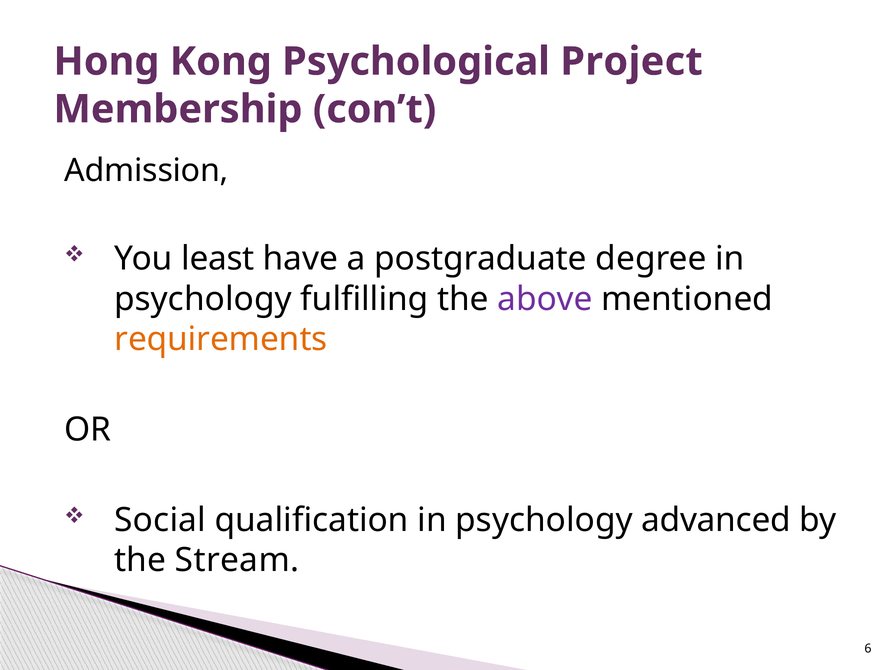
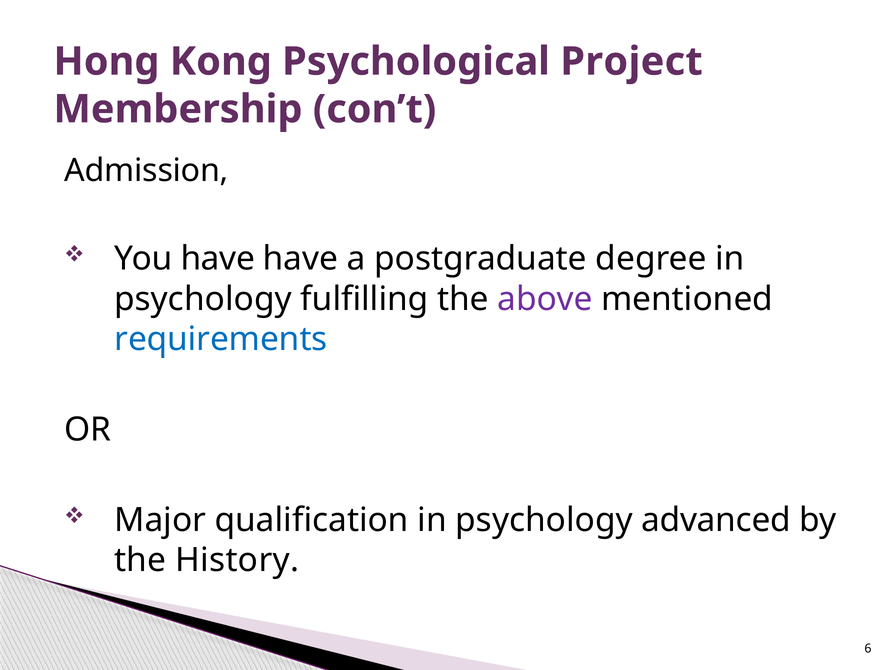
You least: least -> have (218, 259)
requirements colour: orange -> blue (221, 339)
Social: Social -> Major (160, 520)
Stream: Stream -> History (237, 560)
